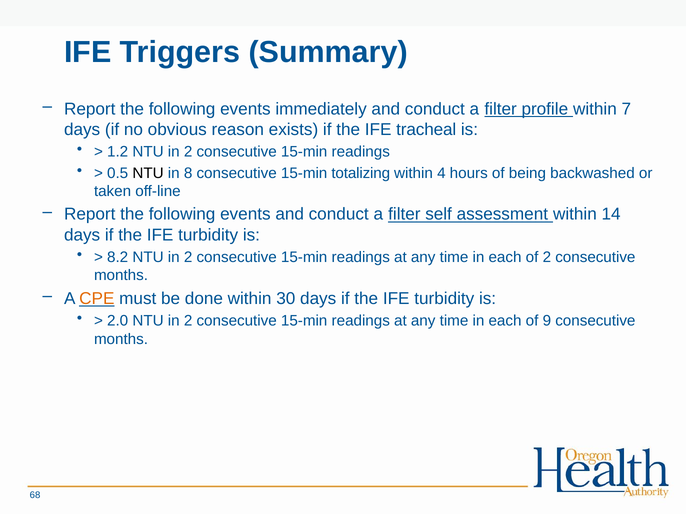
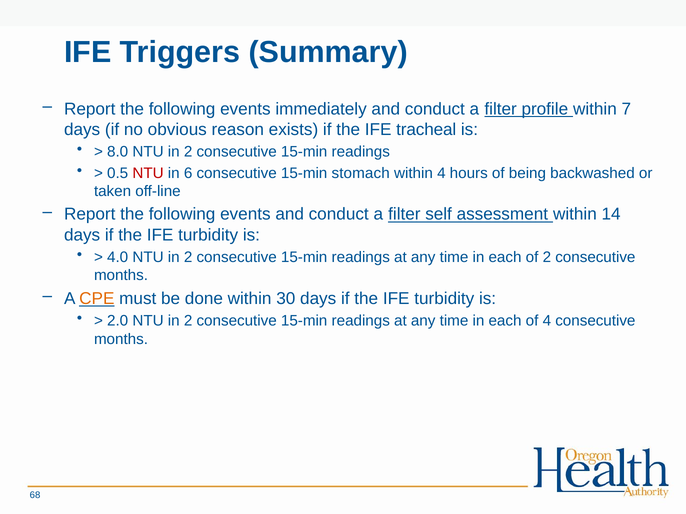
1.2: 1.2 -> 8.0 (118, 152)
NTU colour: black -> red (148, 173)
8: 8 -> 6 (188, 173)
totalizing: totalizing -> stomach (361, 173)
8.2: 8.2 -> 4.0 (118, 257)
of 9: 9 -> 4 (547, 321)
